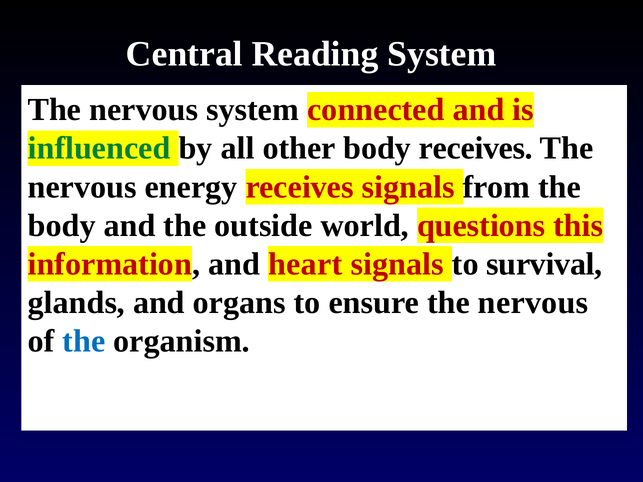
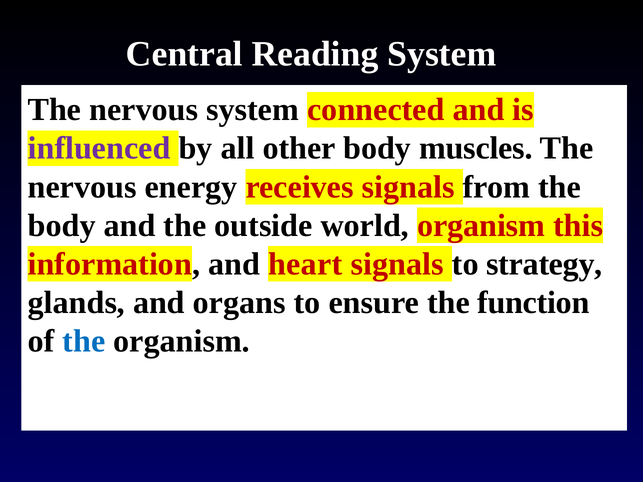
influenced colour: green -> purple (99, 148)
body receives: receives -> muscles (476, 148)
world questions: questions -> organism (481, 226)
survival: survival -> strategy (544, 264)
ensure the nervous: nervous -> function (533, 303)
